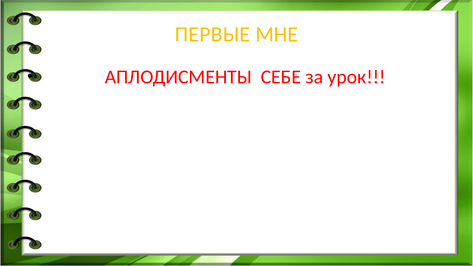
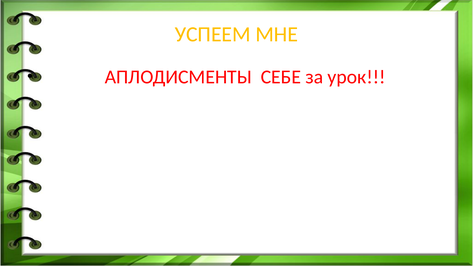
ПЕРВЫЕ: ПЕРВЫЕ -> УСПЕЕМ (213, 34)
